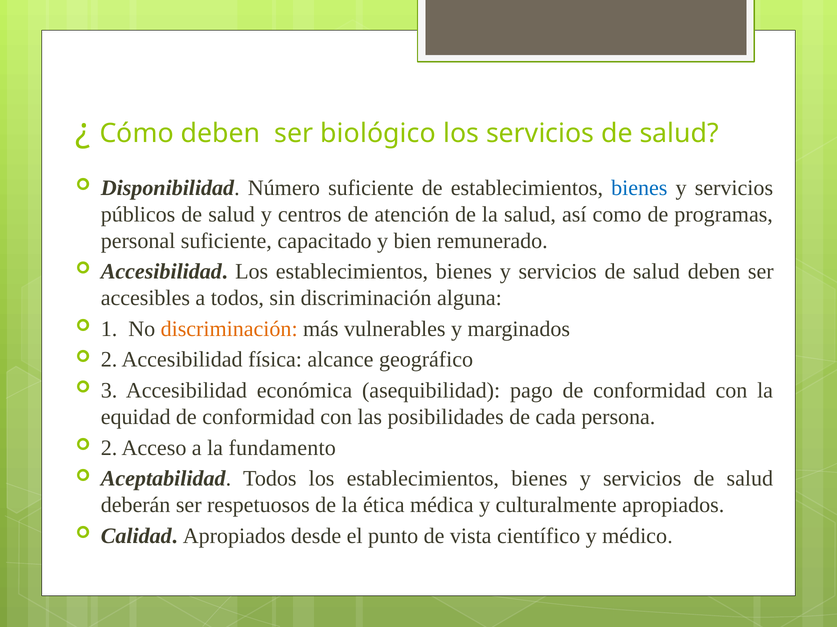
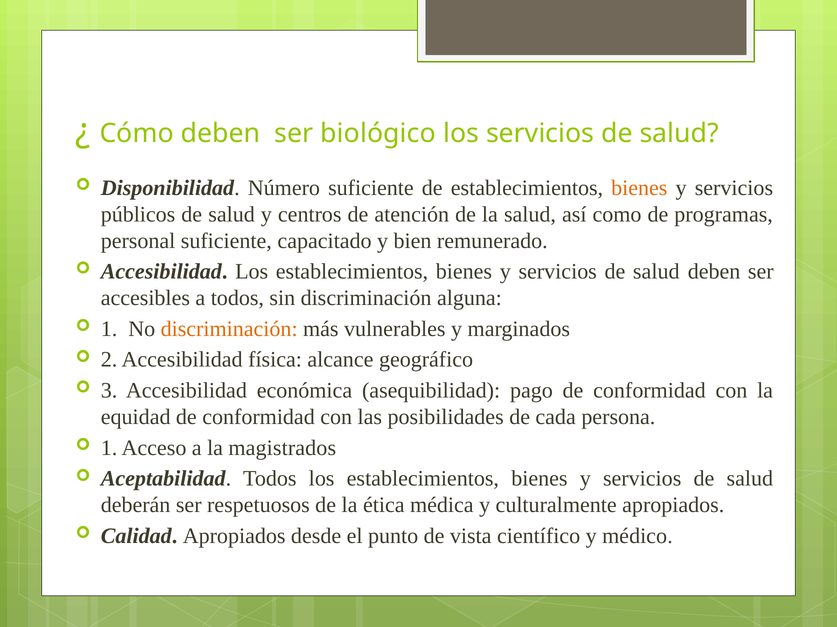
bienes colour: blue -> orange (639, 188)
2: 2 -> 1 (109, 448)
fundamento: fundamento -> magistrados (282, 448)
